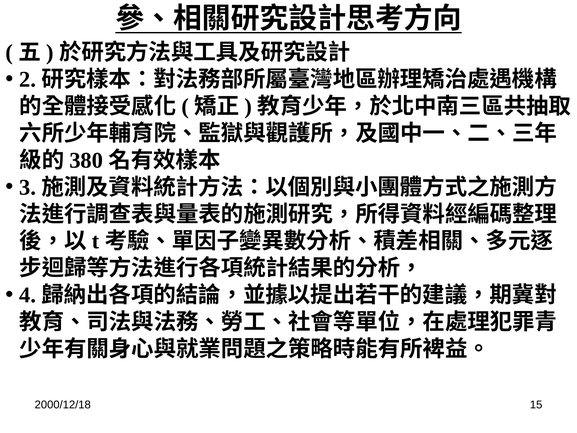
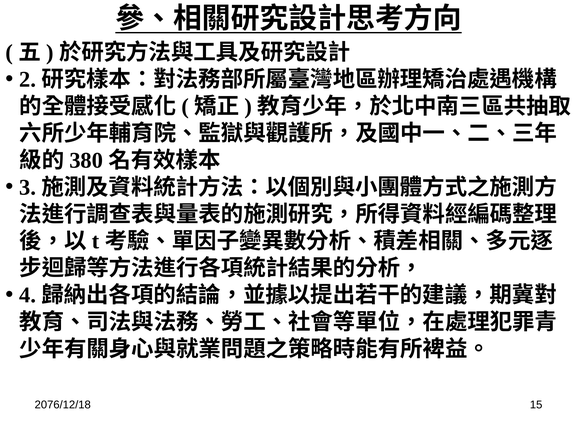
2000/12/18: 2000/12/18 -> 2076/12/18 (63, 404)
